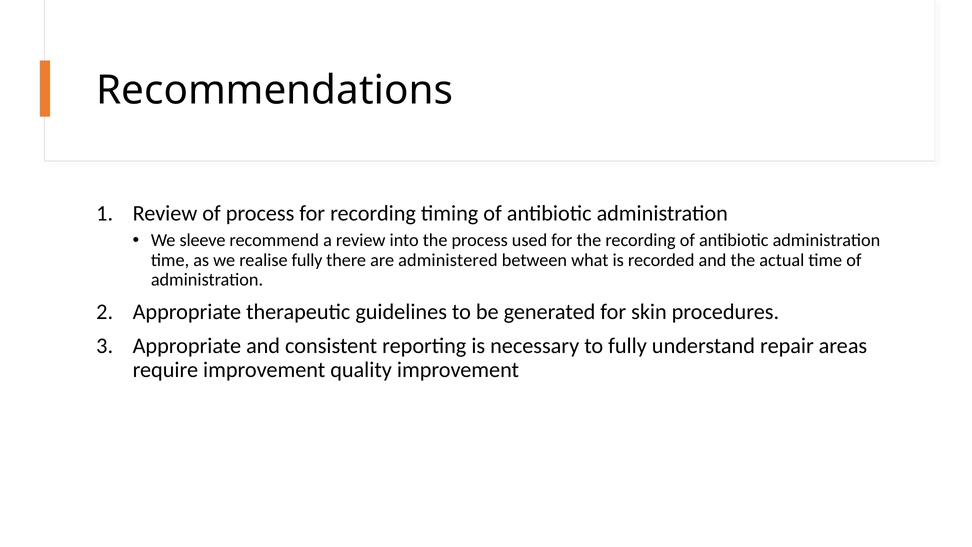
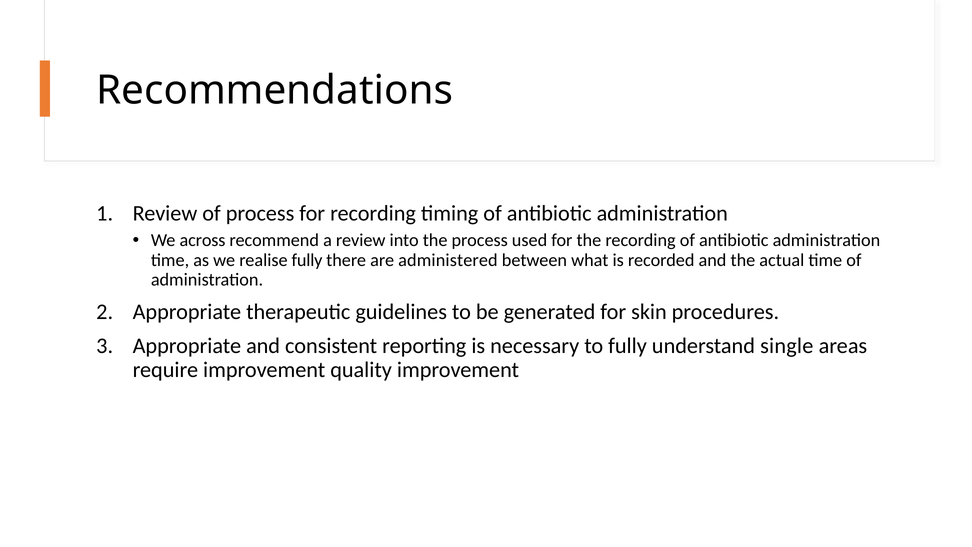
sleeve: sleeve -> across (202, 240)
repair: repair -> single (787, 346)
